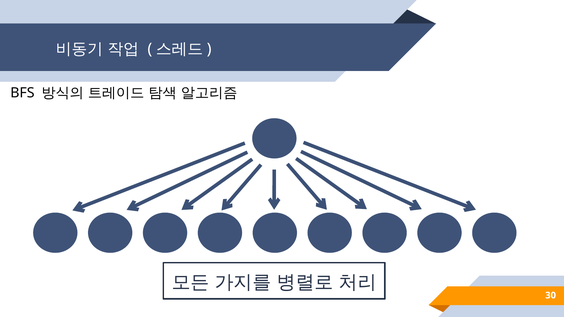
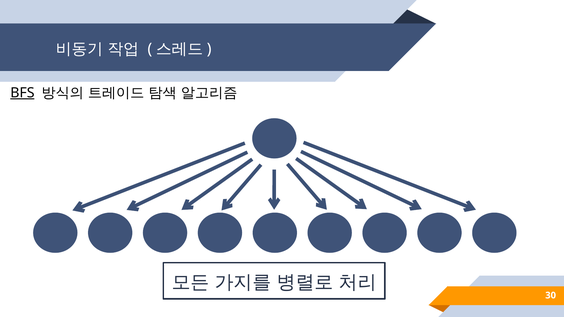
BFS underline: none -> present (22, 93)
